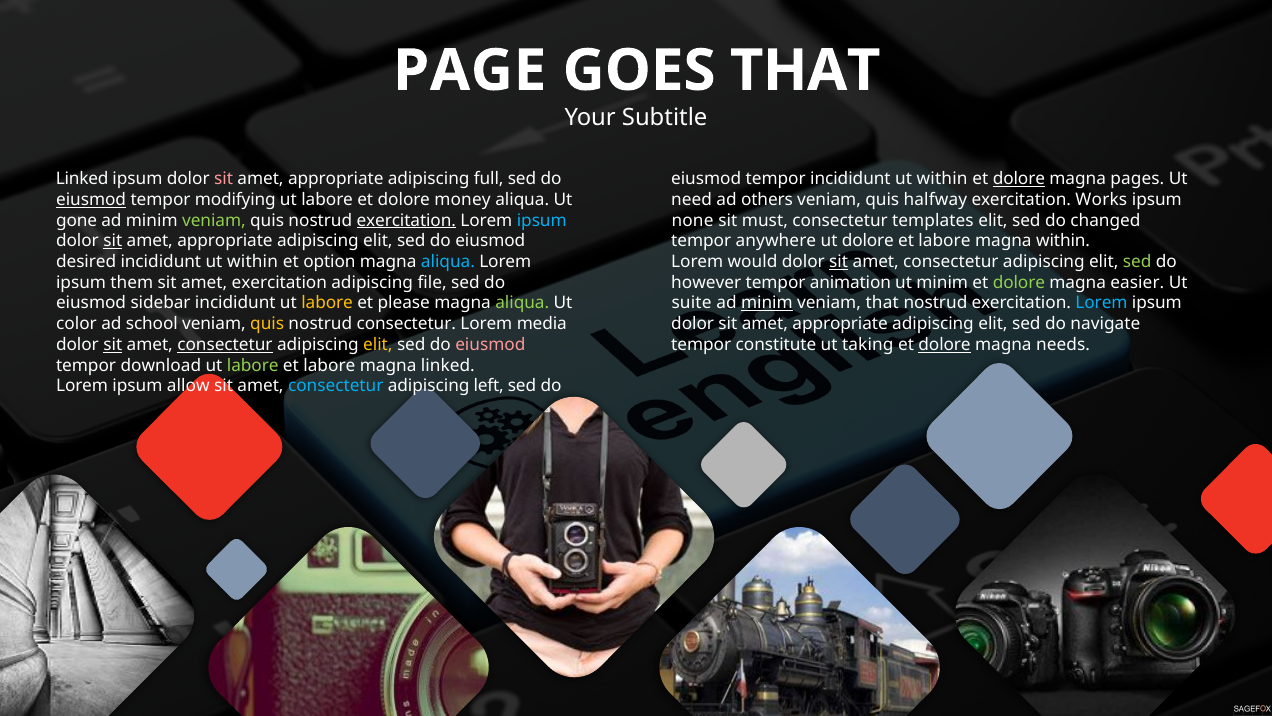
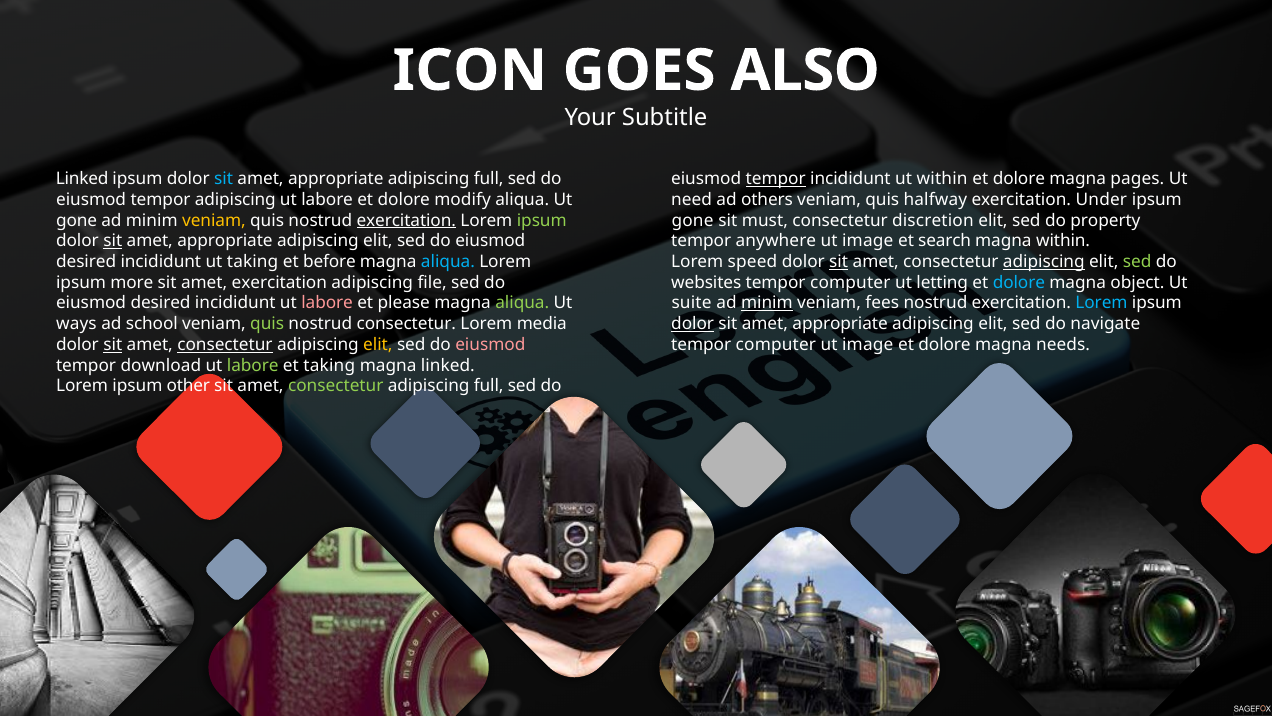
PAGE: PAGE -> ICON (470, 71)
THAT: THAT -> ALSO (805, 71)
sit colour: pink -> light blue (224, 179)
tempor underline: none -> present (776, 179)
dolore underline: present -> none (1019, 179)
eiusmod underline: present -> none (91, 200)
tempor modifying: modifying -> adipiscing (235, 200)
money: money -> modify (463, 200)
Works: Works -> Under (1101, 200)
veniam colour: light green -> yellow (214, 220)
ipsum colour: light blue -> light green (542, 220)
none: none -> gone (693, 220)
templates: templates -> discretion (933, 220)
changed: changed -> property (1105, 220)
dolore: dolore -> image (868, 241)
labore: labore -> search (945, 241)
within: within -> taking (253, 262)
option: option -> before (329, 262)
would: would -> speed (752, 262)
adipiscing underline: none -> present (1044, 262)
them: them -> more (132, 282)
however: however -> websites (706, 282)
animation: animation -> computer (850, 282)
ut minim: minim -> letting (942, 282)
dolore colour: light green -> light blue (1019, 282)
easier: easier -> object (1137, 282)
sidebar: sidebar -> desired (161, 303)
labore colour: yellow -> pink (327, 303)
veniam that: that -> fees (882, 303)
color: color -> ways (76, 324)
quis colour: yellow -> light green (267, 324)
dolor underline: none -> present (693, 324)
constitute: constitute -> computer (776, 344)
taking: taking -> image (868, 344)
dolore underline: present -> none (945, 344)
labore: labore -> taking (329, 365)
allow: allow -> other (188, 386)
consectetur colour: light blue -> light green (336, 386)
left: left -> full (489, 386)
